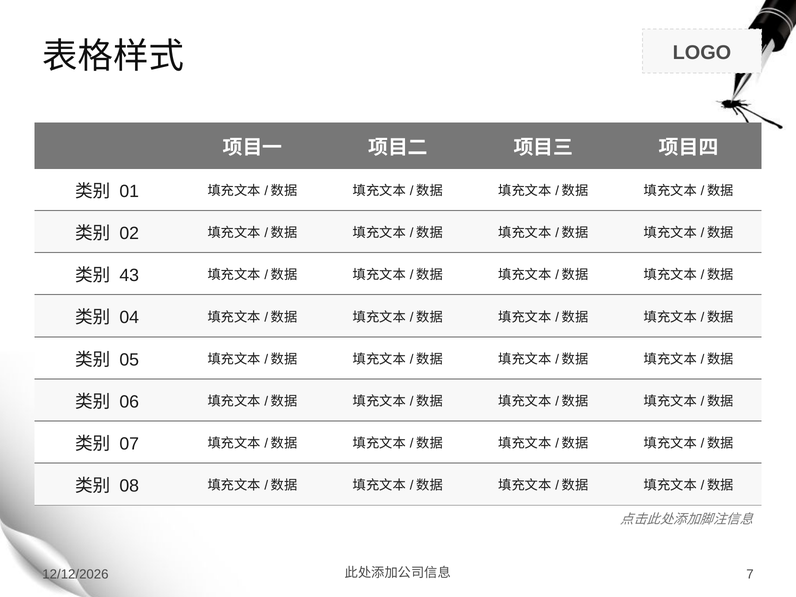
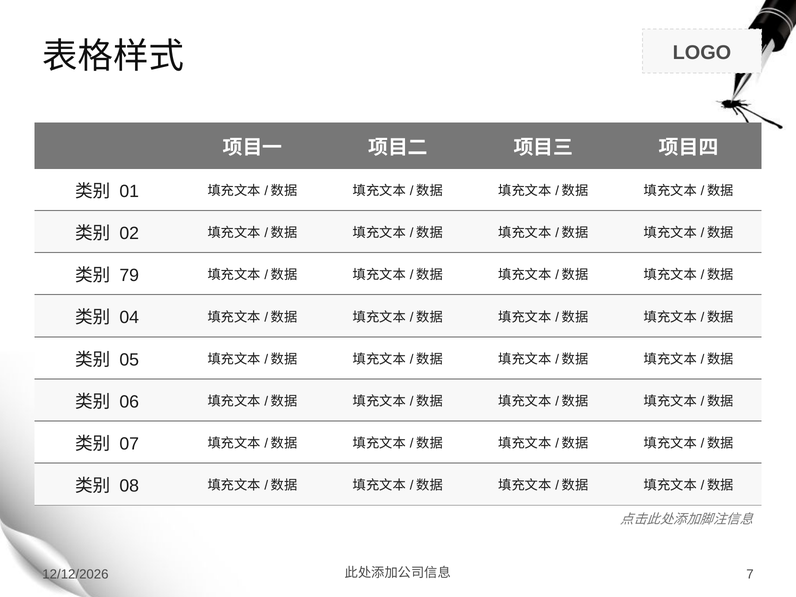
43: 43 -> 79 (129, 275)
